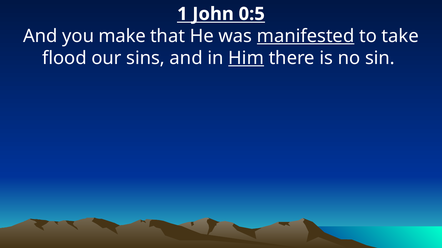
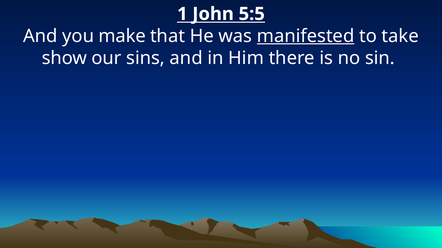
0:5: 0:5 -> 5:5 (252, 14)
flood: flood -> show (64, 58)
Him underline: present -> none (246, 58)
